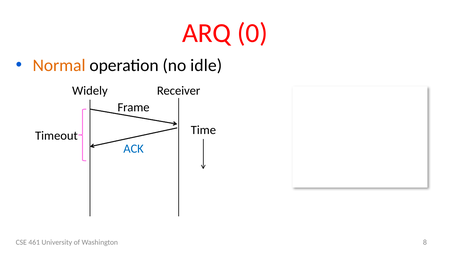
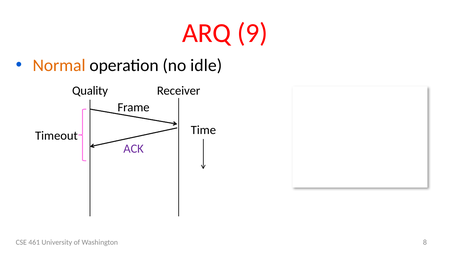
0: 0 -> 9 (253, 33)
Widely: Widely -> Quality (90, 91)
ACK colour: blue -> purple (134, 149)
